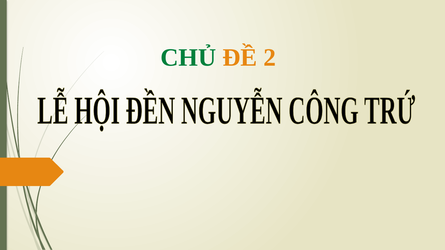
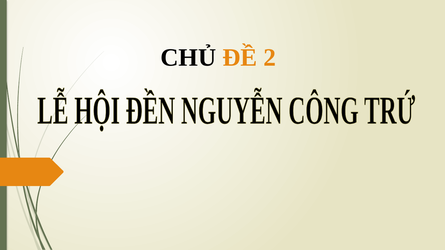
CHỦ colour: green -> black (188, 58)
